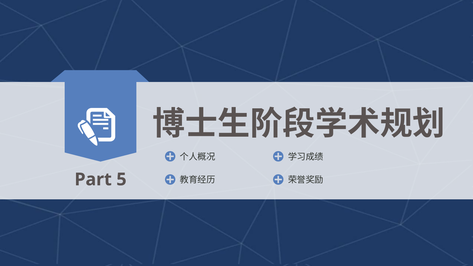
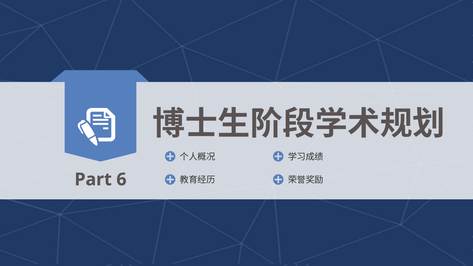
5: 5 -> 6 (121, 180)
